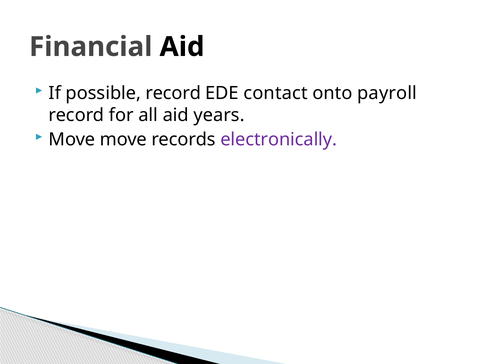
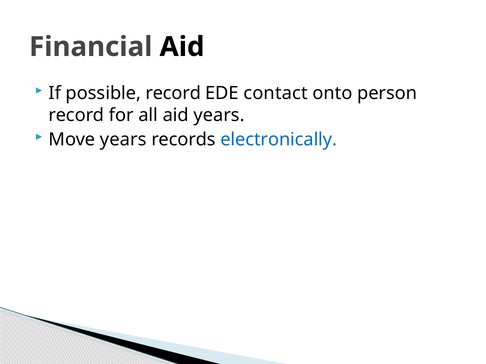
payroll: payroll -> person (387, 93)
Move move: move -> years (123, 140)
electronically colour: purple -> blue (279, 140)
